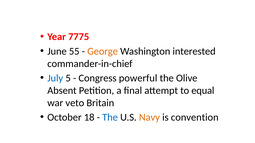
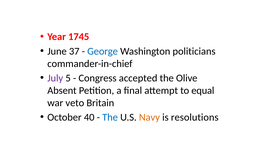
7775: 7775 -> 1745 (79, 37)
55: 55 -> 37 (74, 51)
George colour: orange -> blue (103, 51)
interested: interested -> politicians (194, 51)
July colour: blue -> purple (55, 78)
powerful: powerful -> accepted (138, 78)
18: 18 -> 40 (89, 118)
convention: convention -> resolutions (195, 118)
